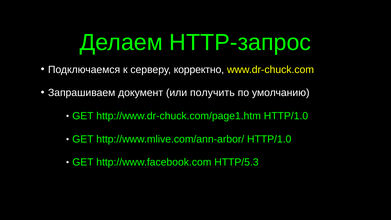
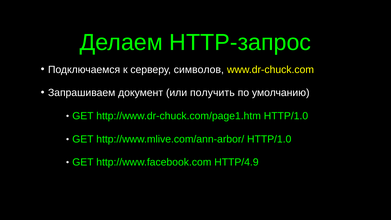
корректно: корректно -> символов (199, 70)
HTTP/5.3: HTTP/5.3 -> HTTP/4.9 (236, 162)
